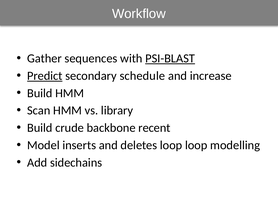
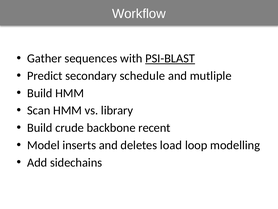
Predict underline: present -> none (45, 76)
increase: increase -> mutliple (211, 76)
deletes loop: loop -> load (171, 145)
